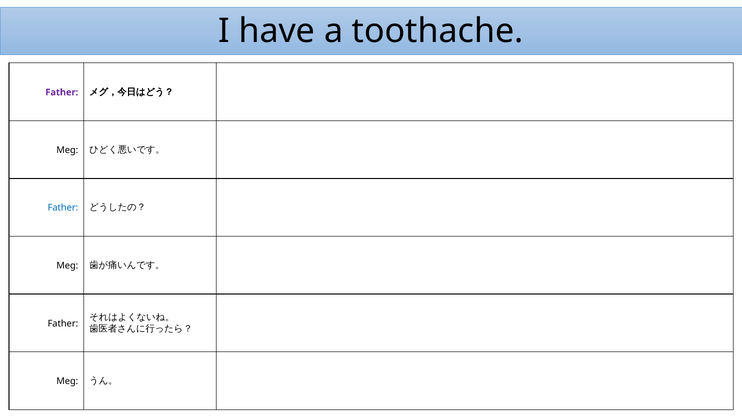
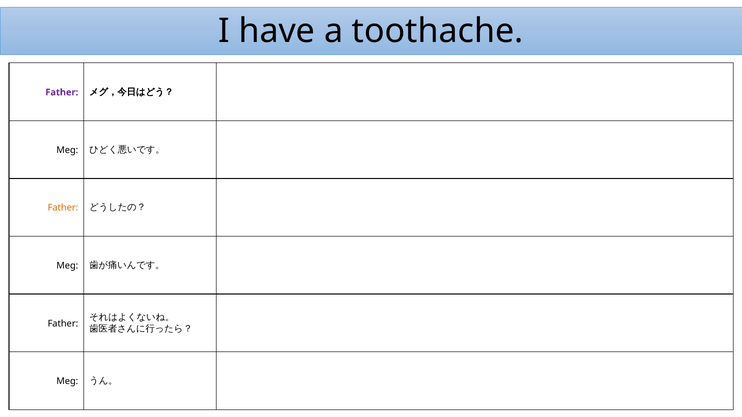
Father colour: blue -> orange (63, 208)
